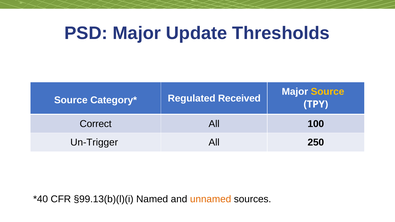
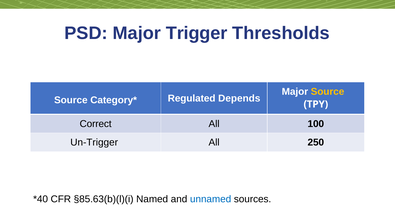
Update: Update -> Trigger (197, 33)
Received: Received -> Depends (239, 98)
§99.13(b)(l)(i: §99.13(b)(l)(i -> §85.63(b)(l)(i (104, 199)
unnamed colour: orange -> blue (211, 199)
